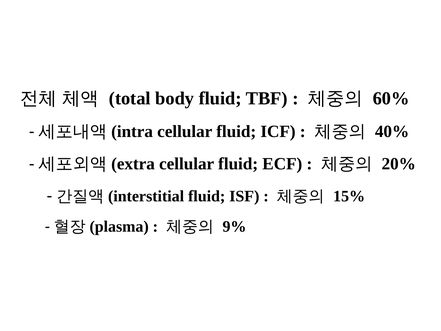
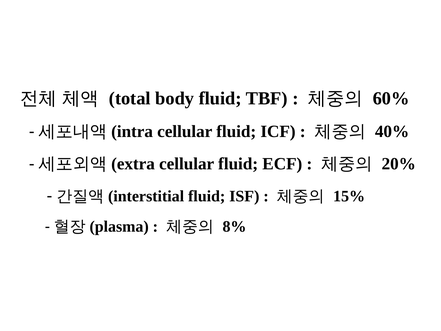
9%: 9% -> 8% (234, 226)
